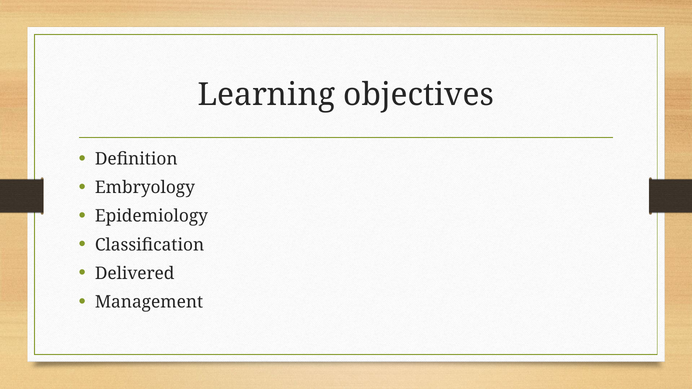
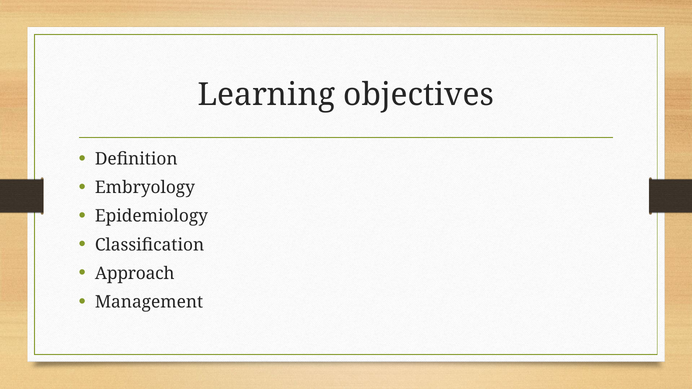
Delivered: Delivered -> Approach (135, 274)
